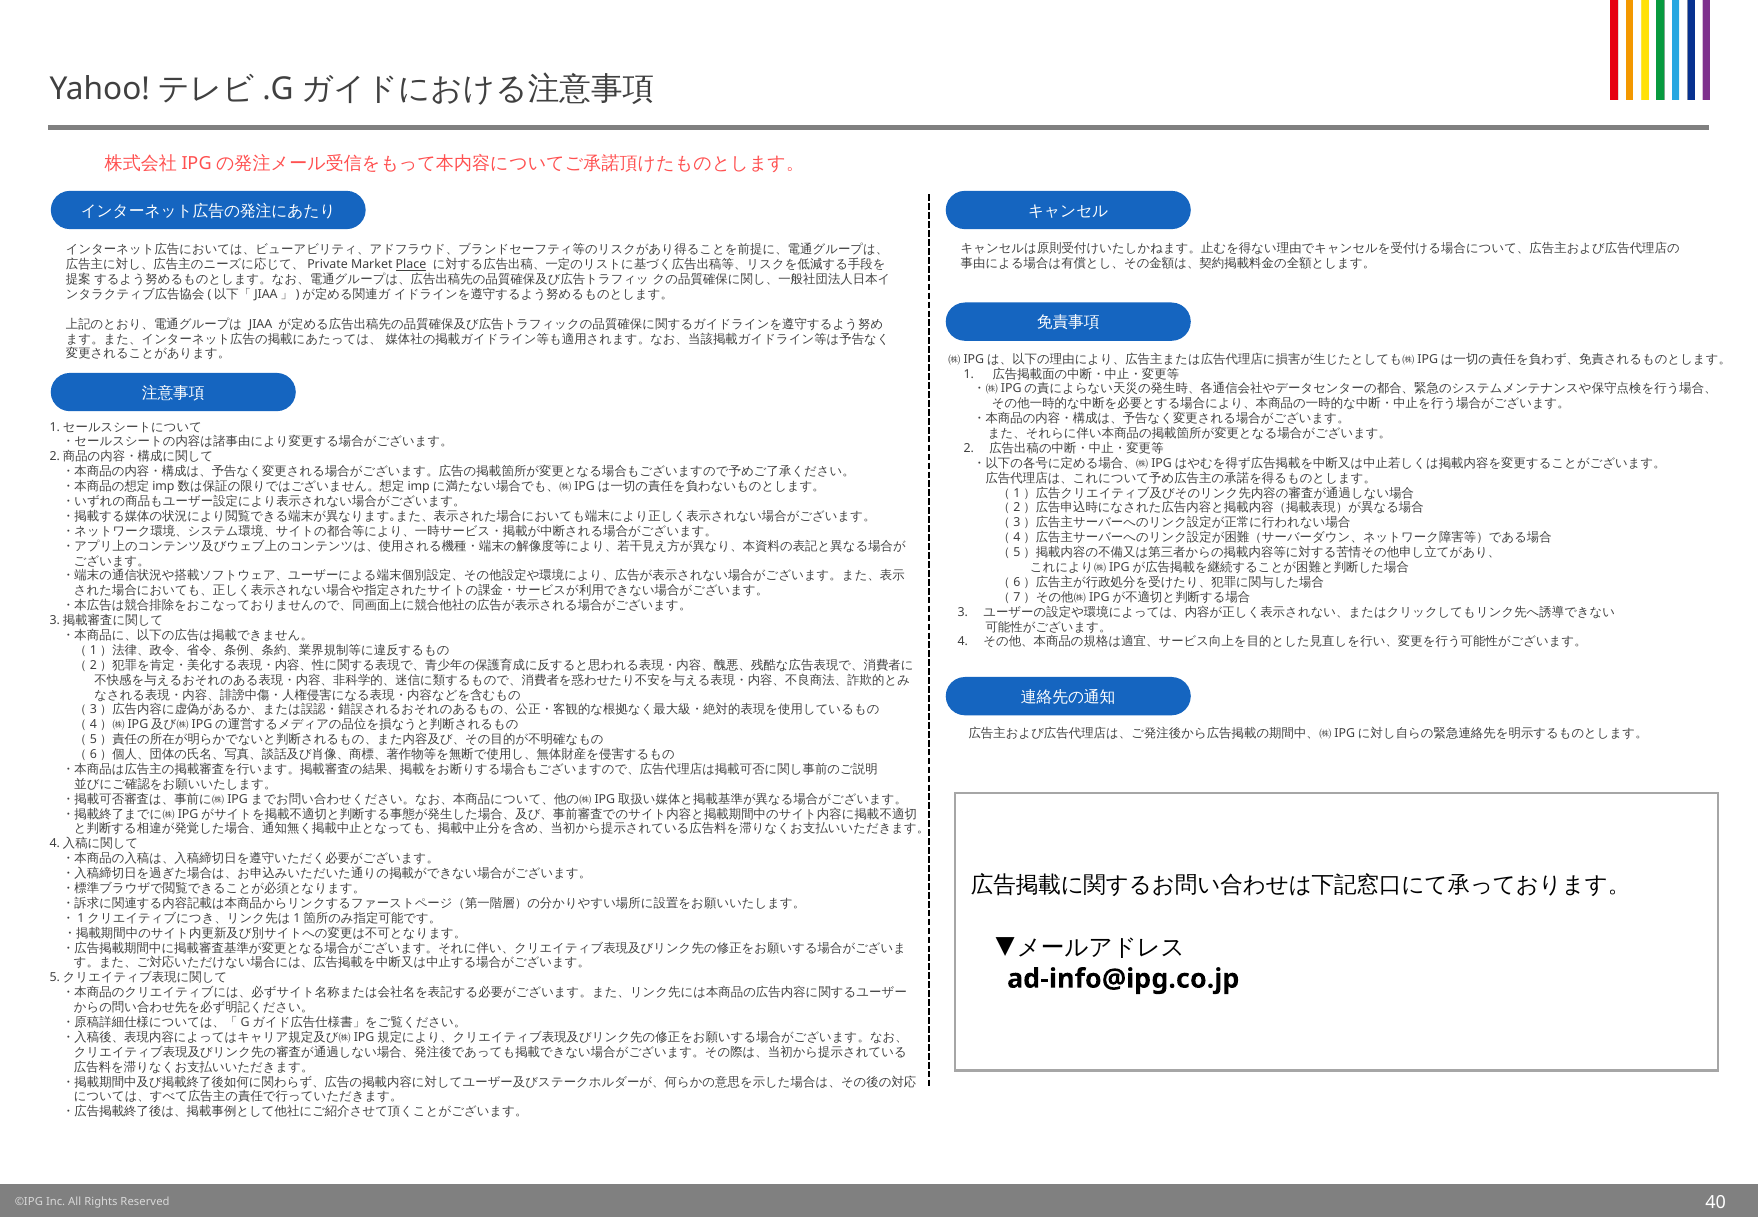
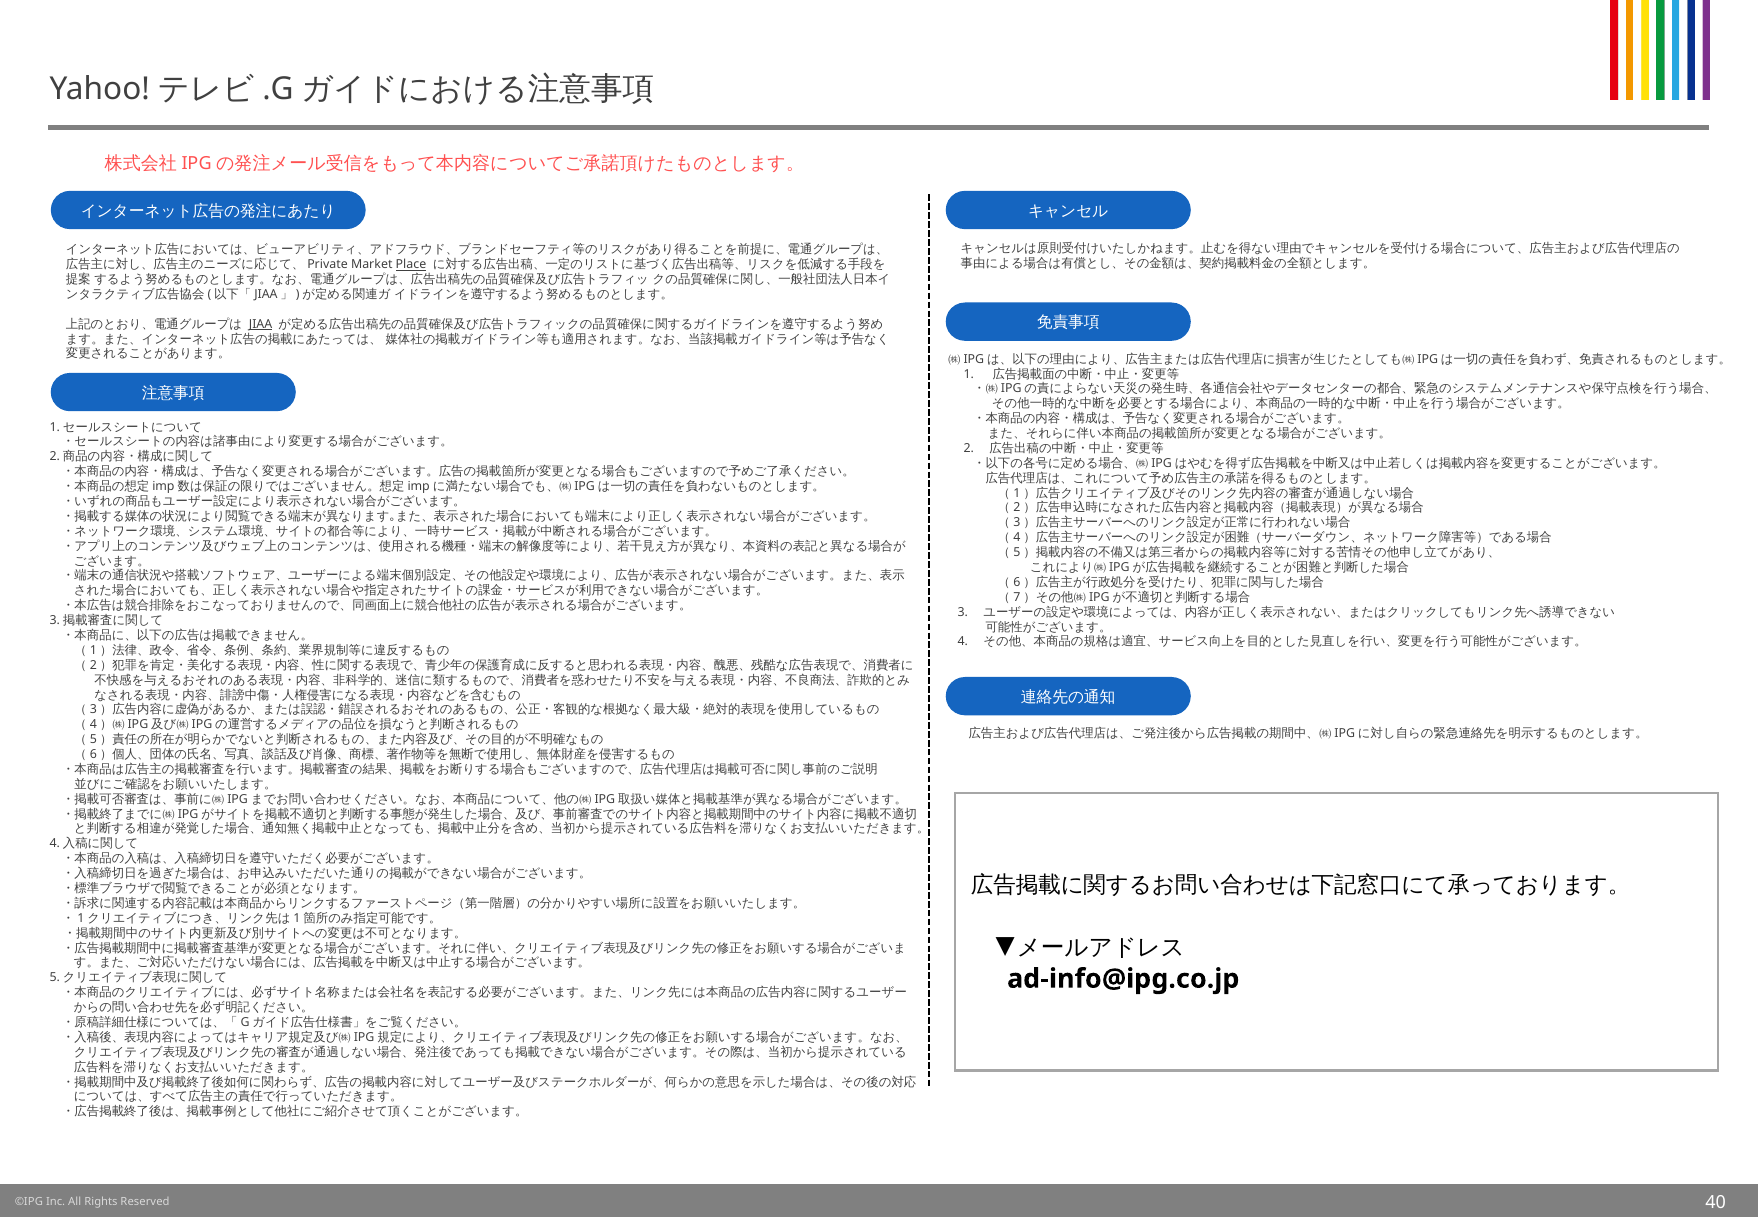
JIAA underline: none -> present (261, 324)
